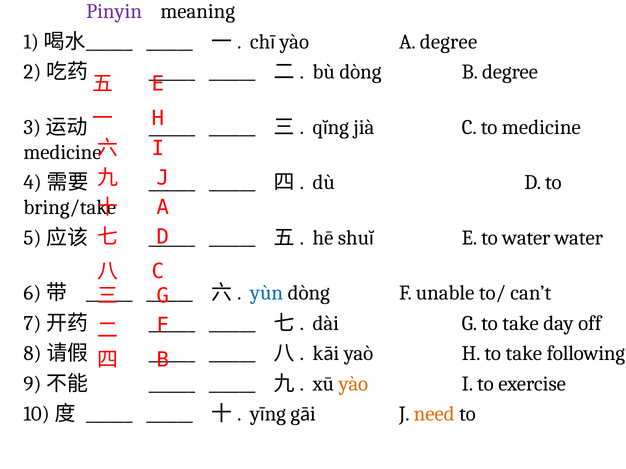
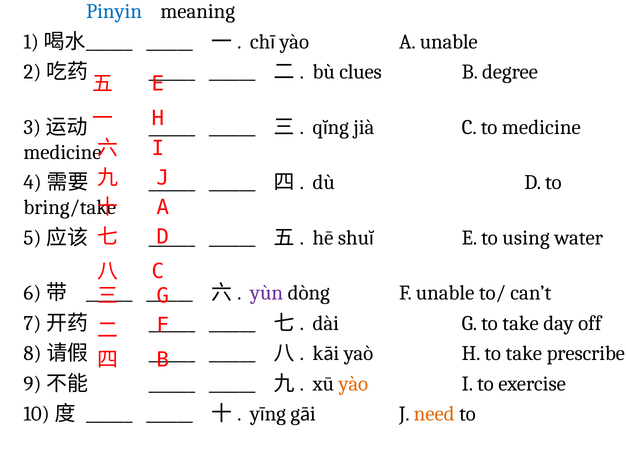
Pinyin colour: purple -> blue (114, 12)
A degree: degree -> unable (449, 42)
bù dòng: dòng -> clues (360, 72)
to water: water -> using (526, 238)
yùn colour: blue -> purple (267, 293)
following: following -> prescribe (586, 354)
